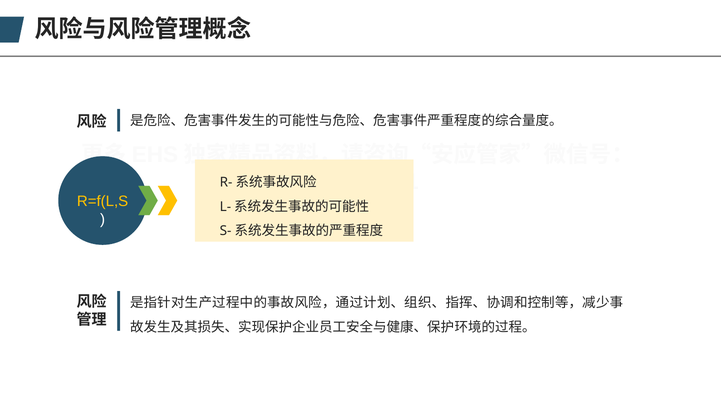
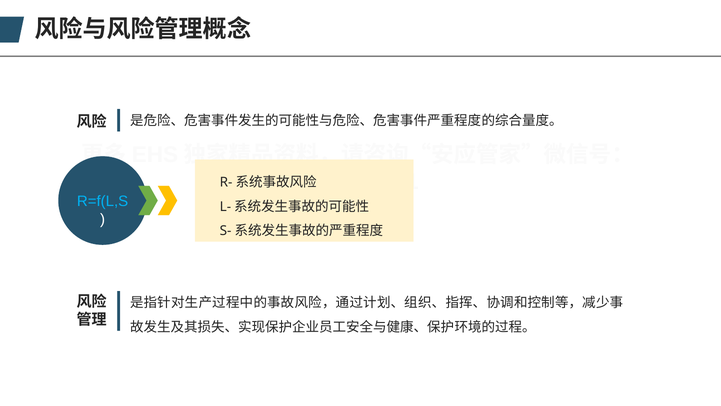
R=f(L,S colour: yellow -> light blue (103, 201)
